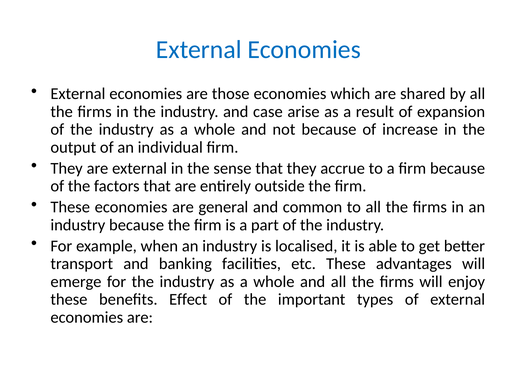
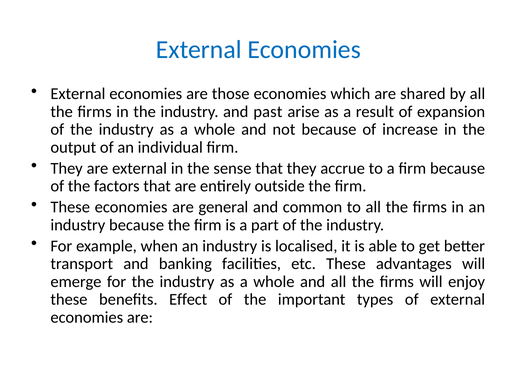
case: case -> past (268, 112)
